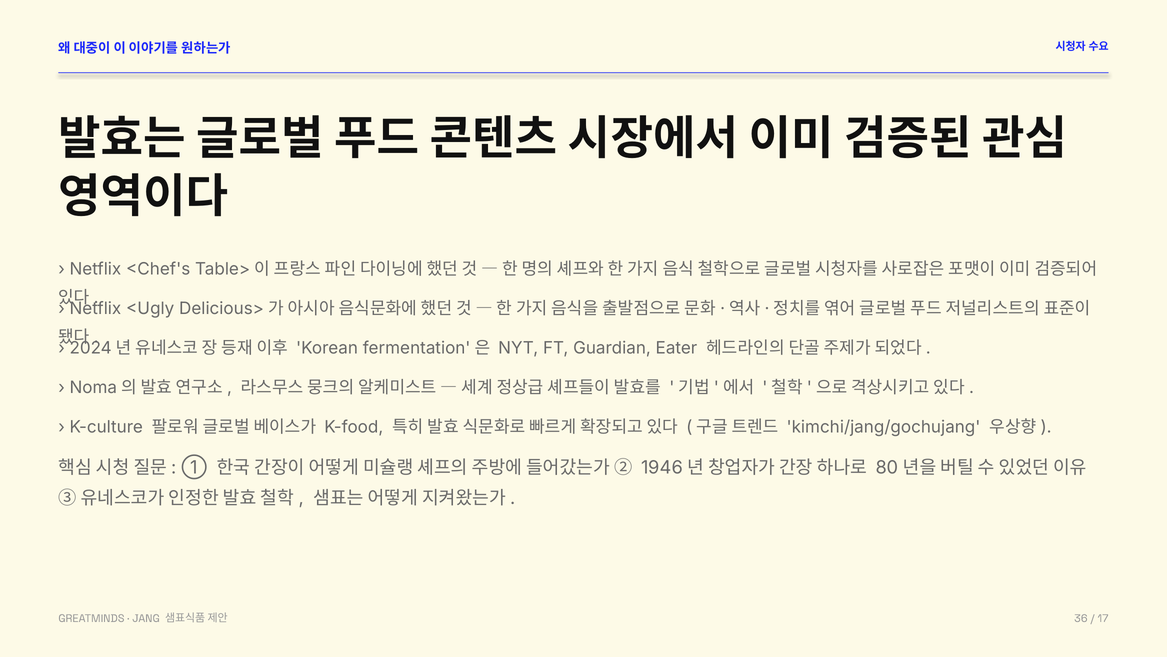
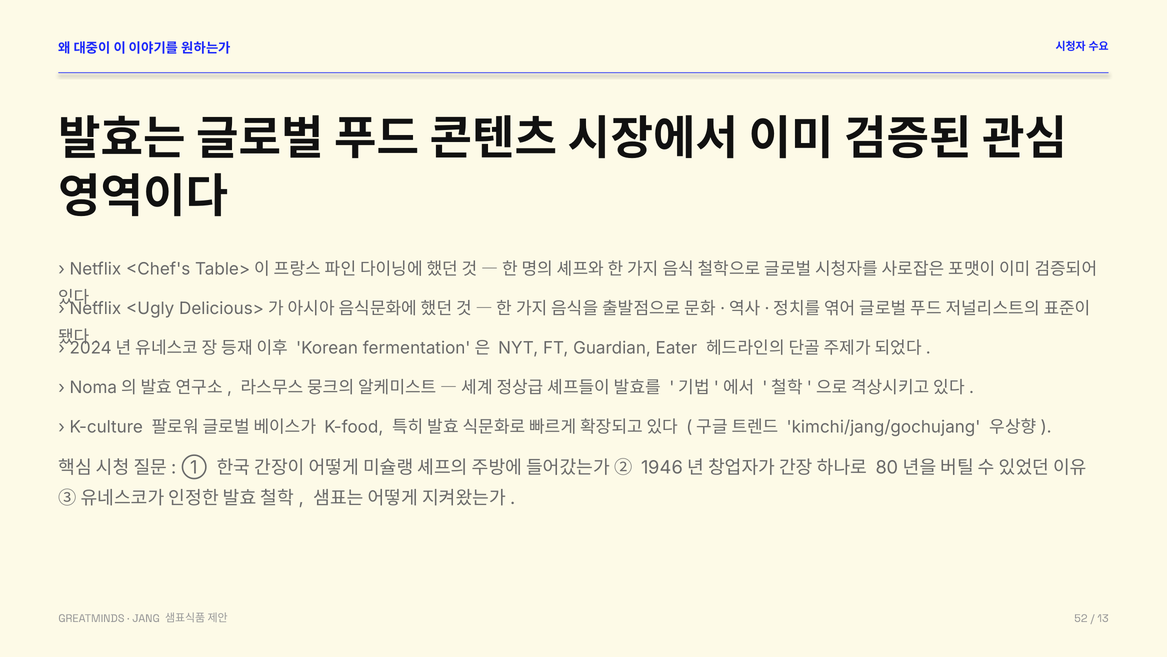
36: 36 -> 52 (1081, 618)
17: 17 -> 13 (1103, 618)
